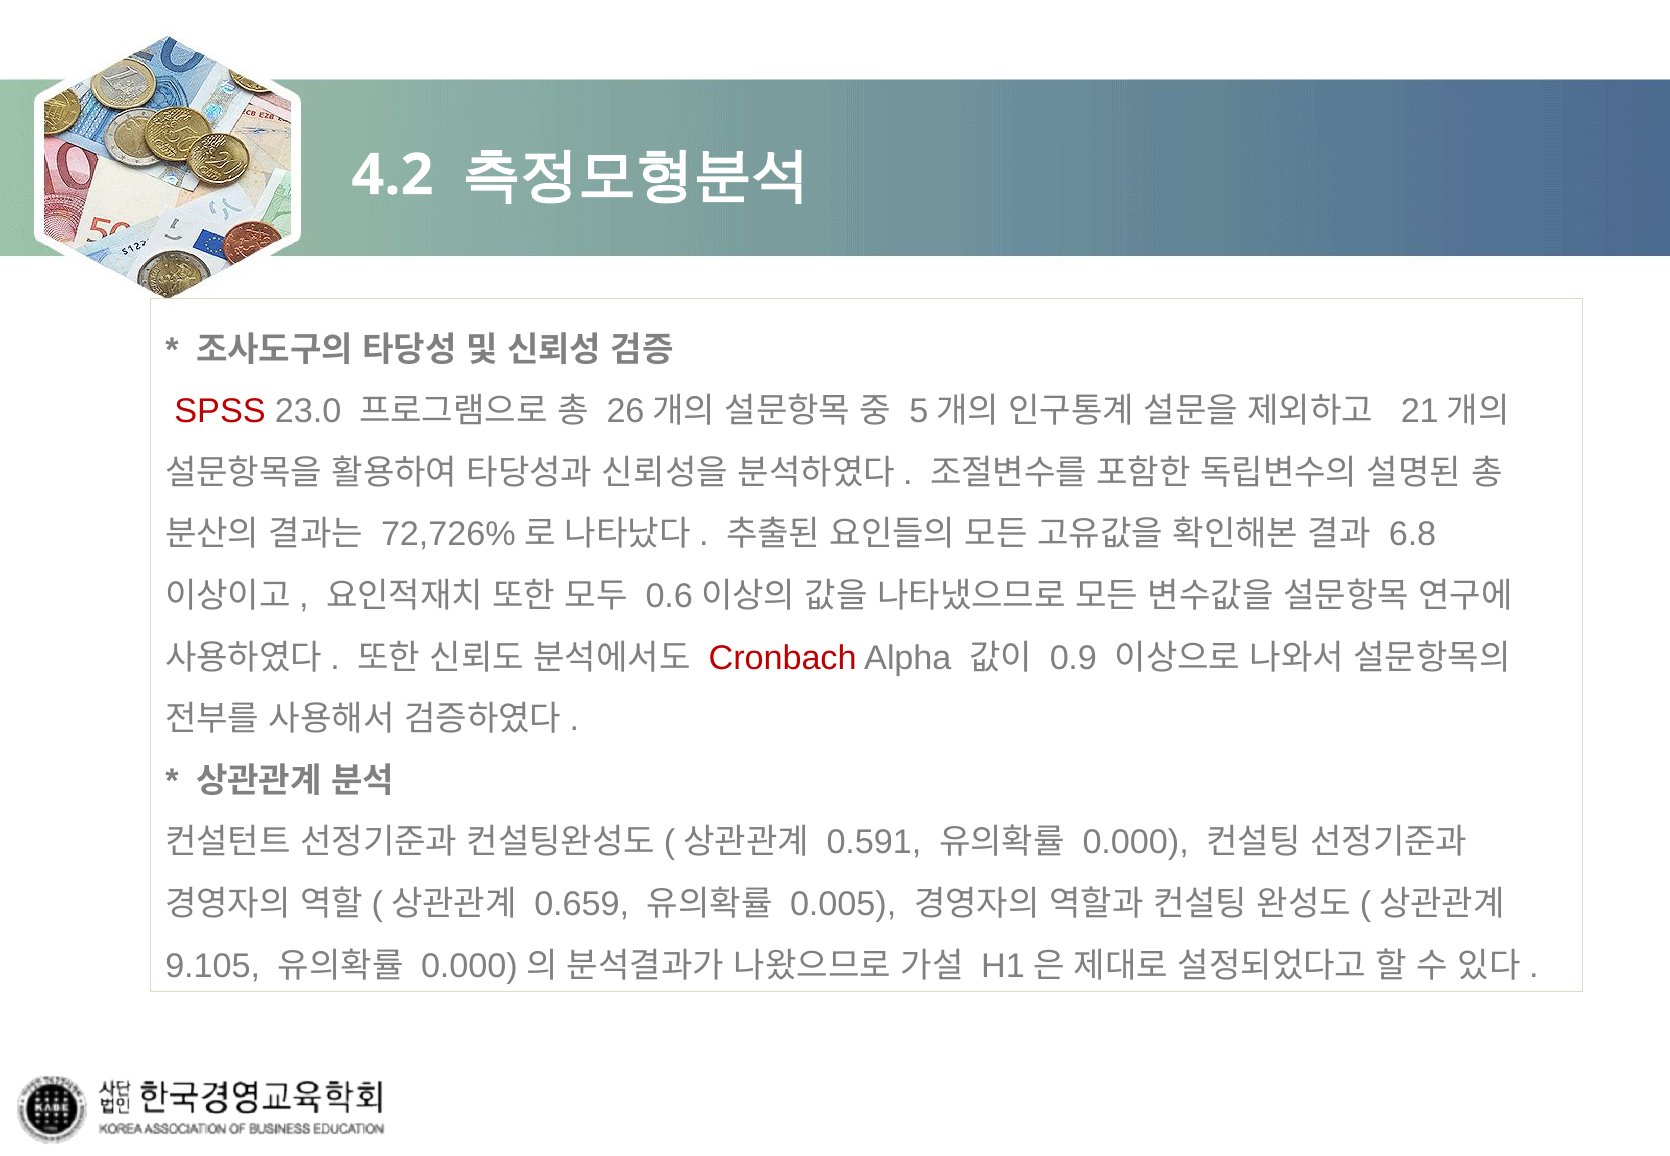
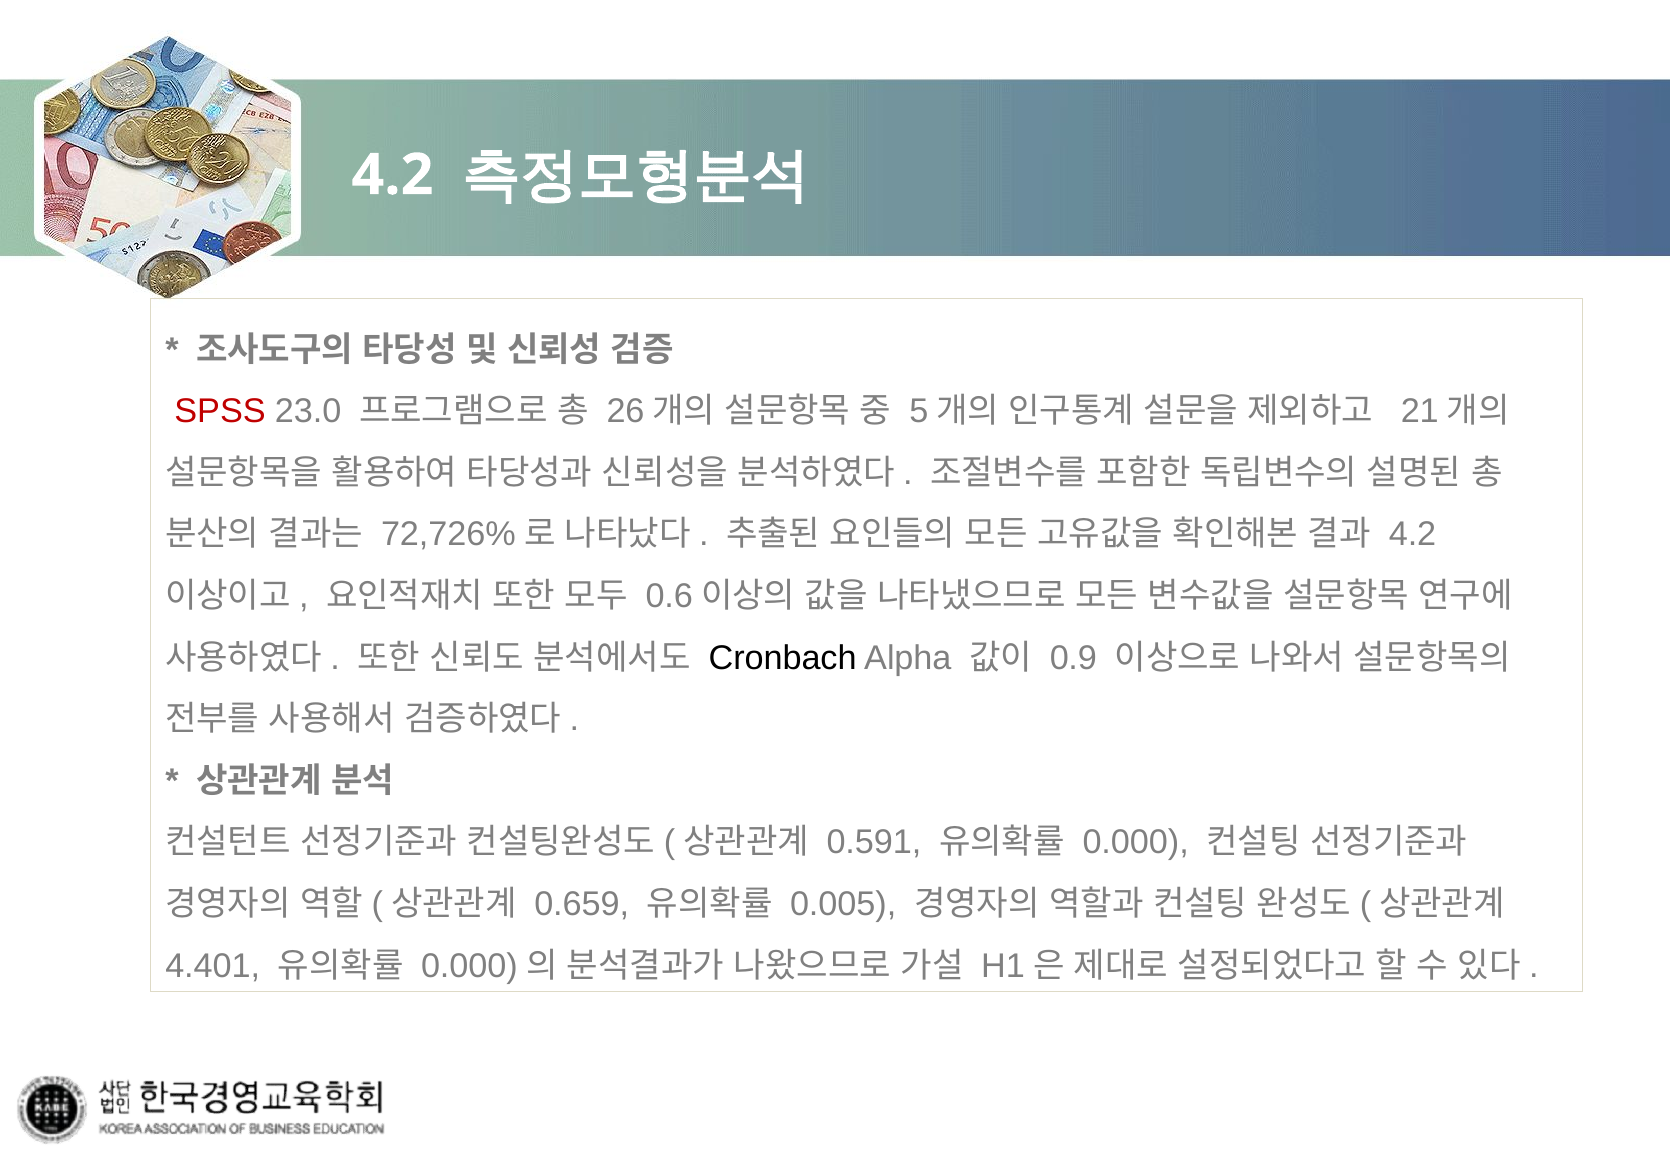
6.8: 6.8 -> 4.2 (1413, 535)
Cronbach colour: red -> black (783, 658)
9.105: 9.105 -> 4.401 (213, 966)
